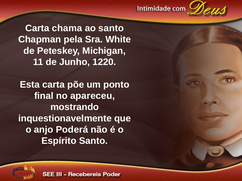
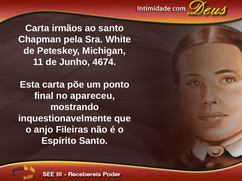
chama: chama -> irmãos (67, 28)
1220: 1220 -> 4674 (104, 62)
Poderá: Poderá -> Fileiras (72, 130)
